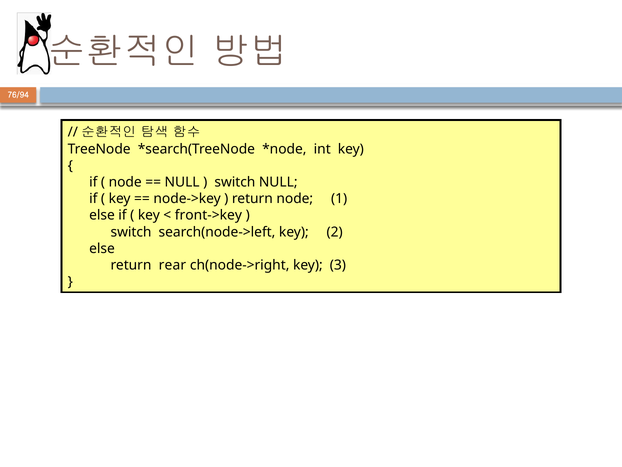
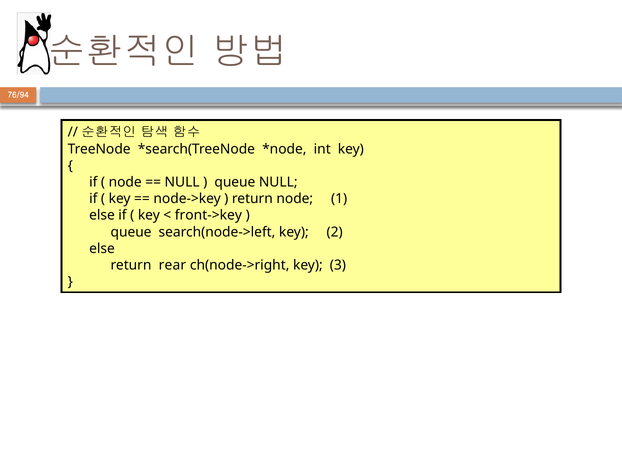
switch: switch -> queue (235, 182)
switch: switch -> queue (131, 232)
